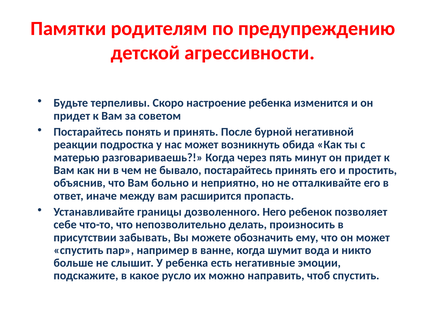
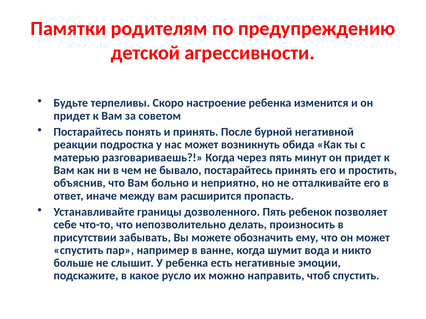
дозволенного Него: Него -> Пять (274, 212)
